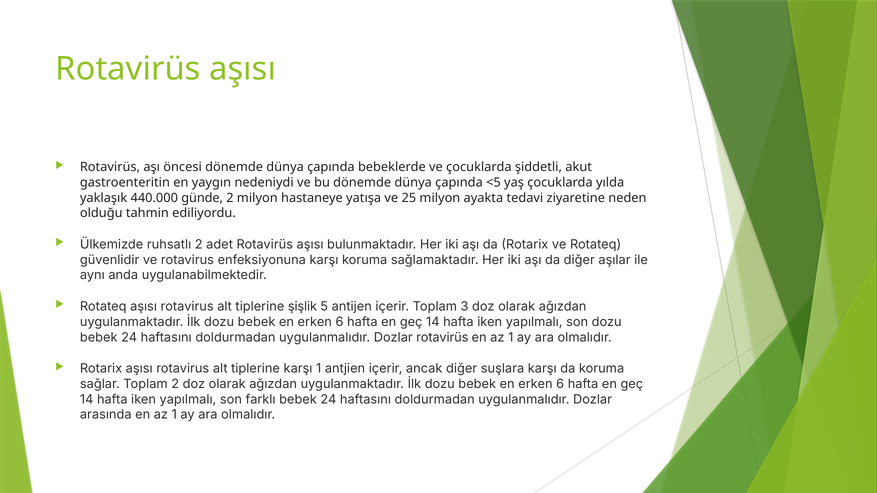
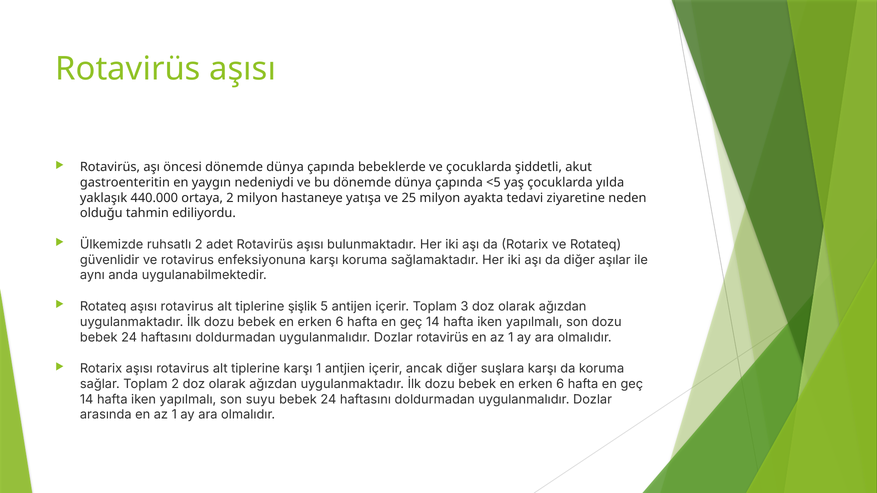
günde: günde -> ortaya (202, 198)
farklı: farklı -> suyu (260, 400)
